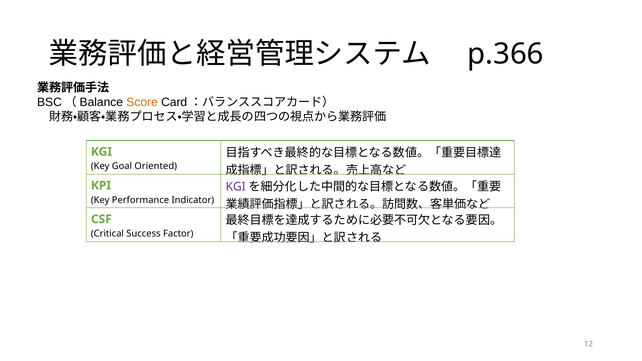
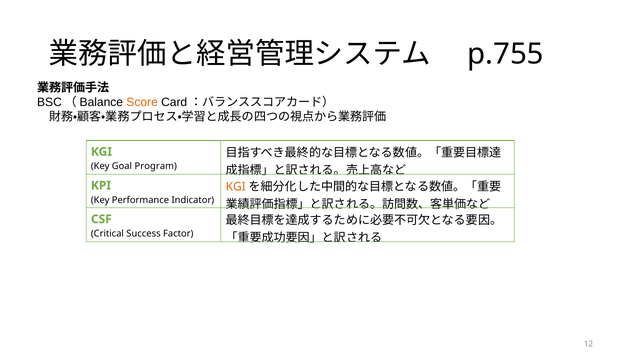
p.366: p.366 -> p.755 (506, 54)
Oriented: Oriented -> Program (156, 166)
KGI colour: purple -> orange (236, 187)
